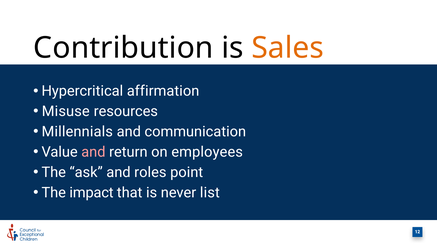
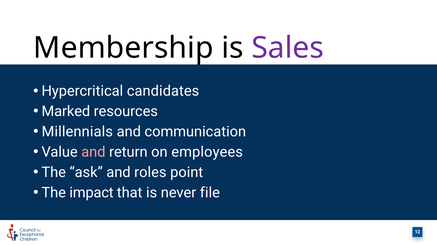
Contribution: Contribution -> Membership (123, 48)
Sales colour: orange -> purple (288, 48)
affirmation: affirmation -> candidates (163, 91)
Misuse: Misuse -> Marked (66, 111)
list: list -> file (210, 192)
